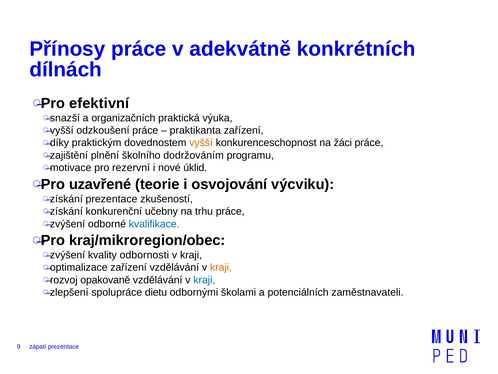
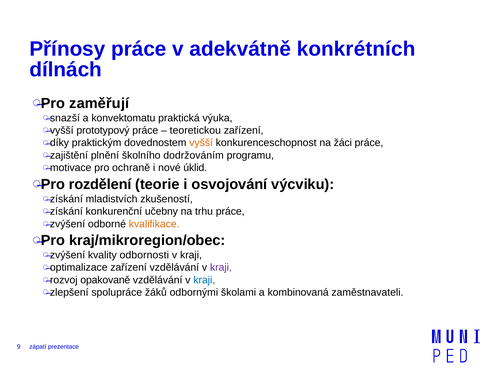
efektivní: efektivní -> zaměřují (99, 103)
organizačních: organizačních -> konvektomatu (123, 118)
odzkoušení: odzkoušení -> prototypový (103, 130)
praktikanta: praktikanta -> teoretickou (195, 130)
rezervní: rezervní -> ochraně (131, 168)
uzavřené: uzavřené -> rozdělení (100, 184)
prezentace: prezentace -> mladistvích (112, 199)
kvalifikace colour: blue -> orange (154, 224)
kraji colour: orange -> purple (221, 267)
dietu: dietu -> žáků (156, 292)
potenciálních: potenciálních -> kombinovaná (298, 292)
